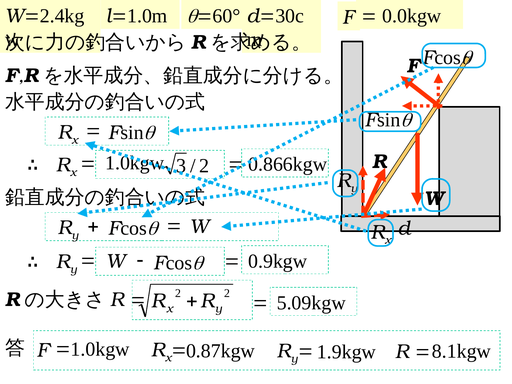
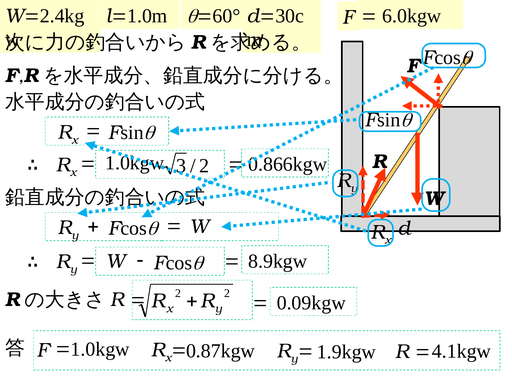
0.0kgw: 0.0kgw -> 6.0kgw (412, 16)
0.9kgw: 0.9kgw -> 8.9kgw (278, 261)
5.09kgw: 5.09kgw -> 0.09kgw (311, 303)
8.1kgw: 8.1kgw -> 4.1kgw (461, 351)
